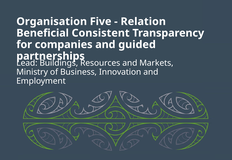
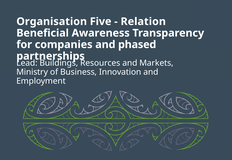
Consistent: Consistent -> Awareness (101, 33)
guided: guided -> phased (137, 45)
